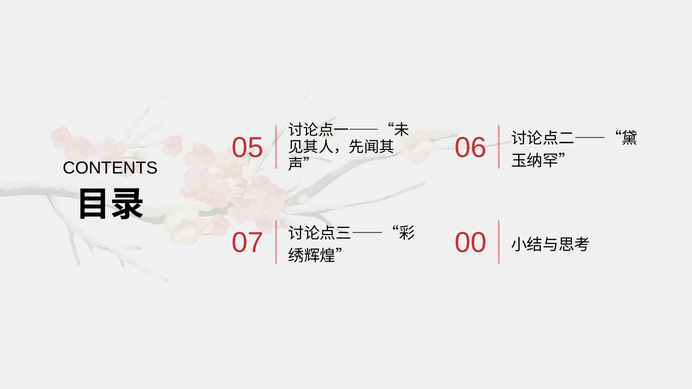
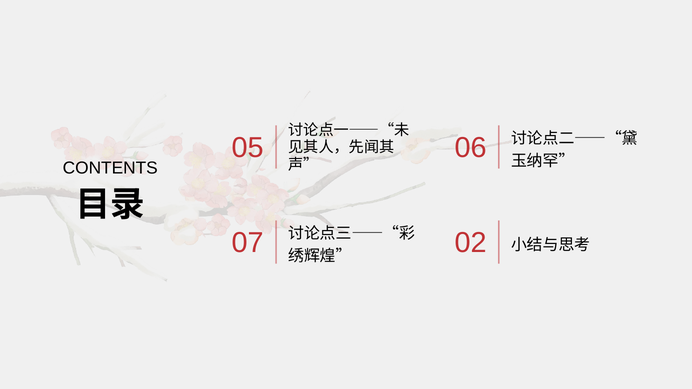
00: 00 -> 02 (471, 243)
